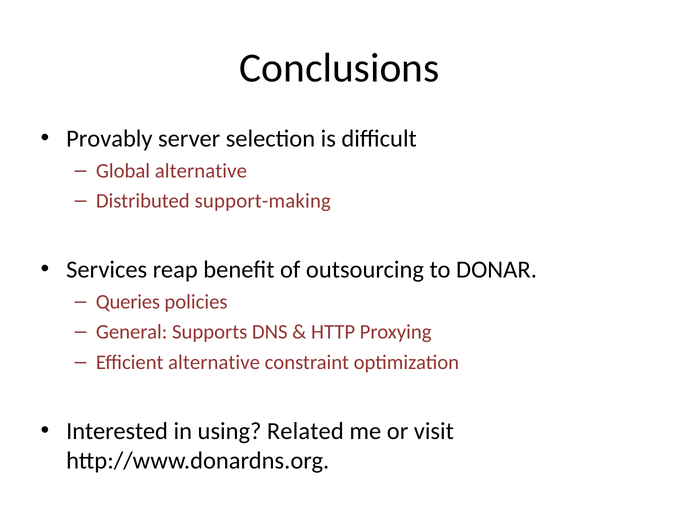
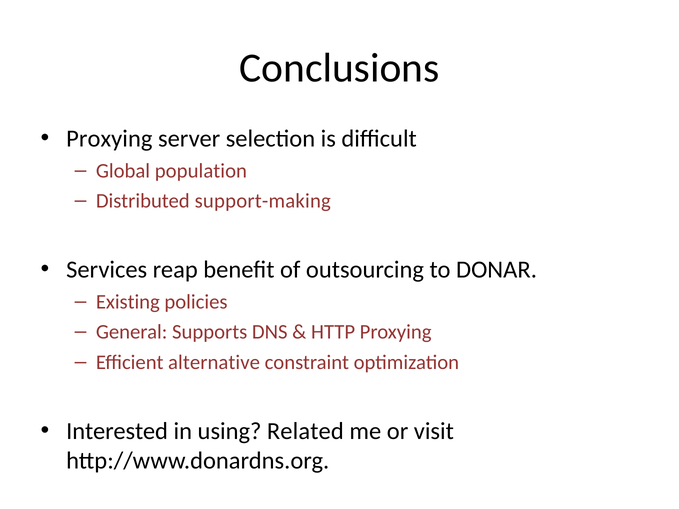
Provably: Provably -> Proxying (109, 139)
Global alternative: alternative -> population (201, 171)
Queries: Queries -> Existing (128, 302)
